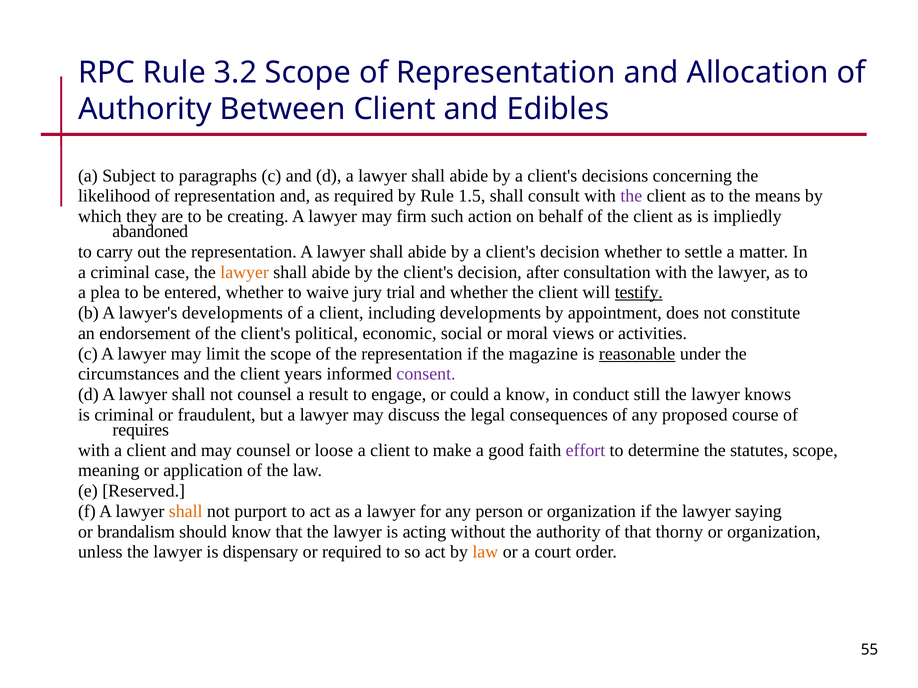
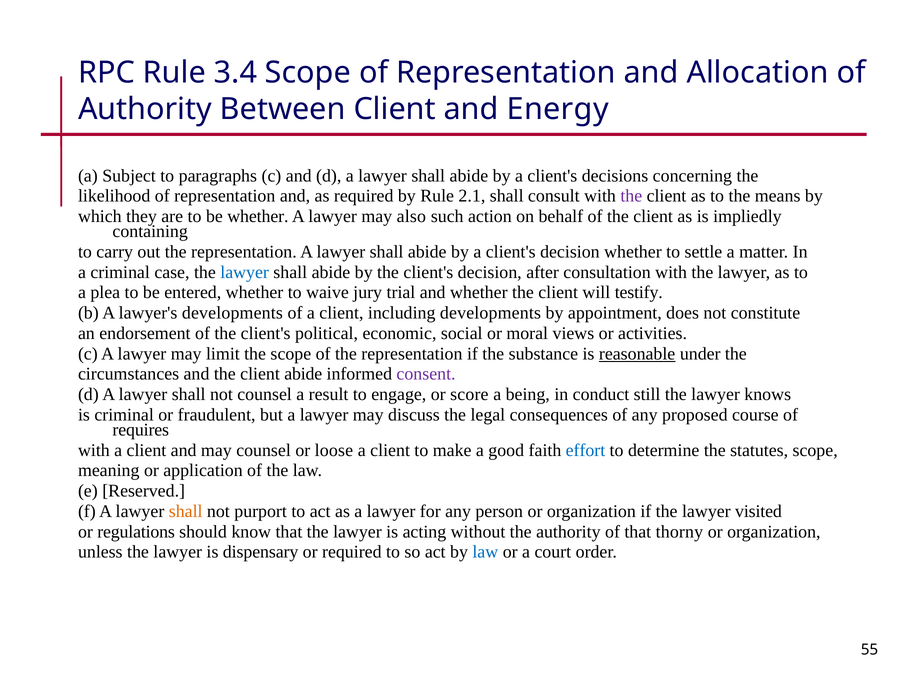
3.2: 3.2 -> 3.4 (235, 72)
Edibles: Edibles -> Energy (558, 109)
1.5: 1.5 -> 2.1 (472, 196)
be creating: creating -> whether (258, 217)
firm: firm -> also (411, 217)
abandoned: abandoned -> containing (150, 232)
lawyer colour: orange -> blue (245, 272)
testify underline: present -> none (639, 293)
magazine: magazine -> substance (543, 354)
client years: years -> abide (303, 374)
could: could -> score (469, 395)
a know: know -> being (528, 395)
effort colour: purple -> blue (585, 450)
saying: saying -> visited (759, 512)
brandalism: brandalism -> regulations (136, 532)
law colour: orange -> blue (485, 552)
